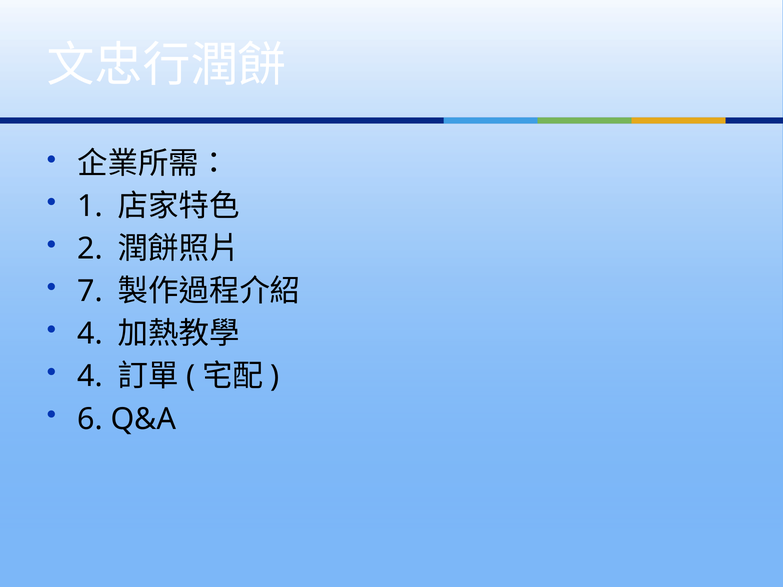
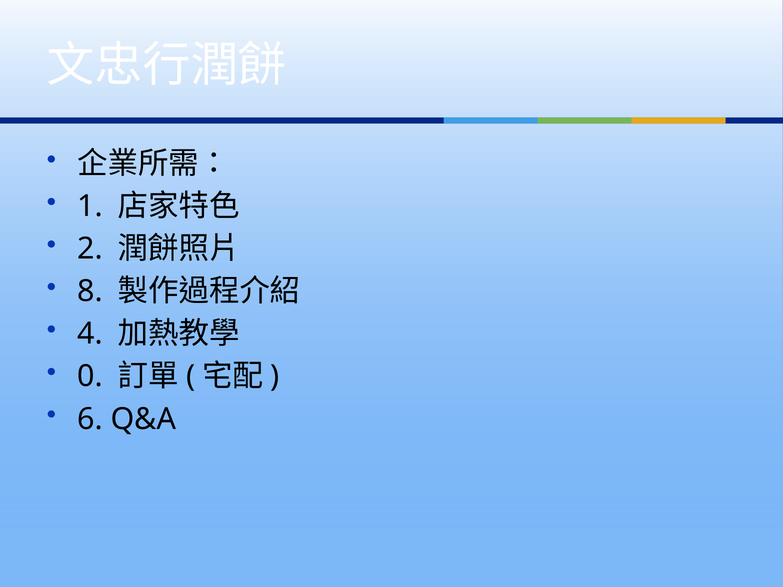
7: 7 -> 8 (90, 291)
4: 4 -> 0 (90, 377)
